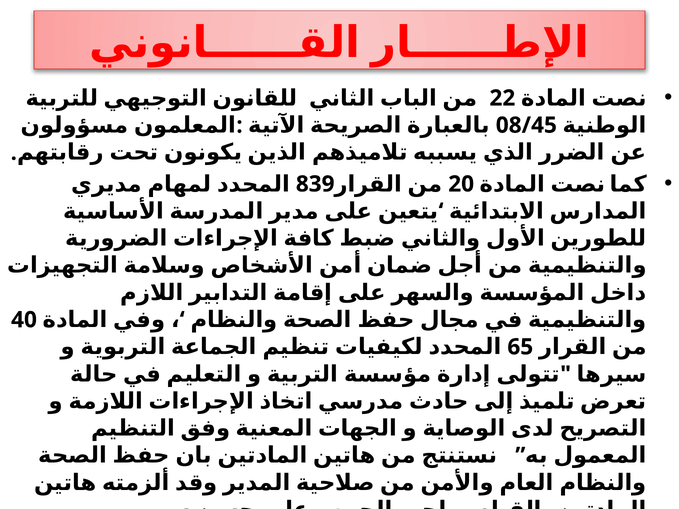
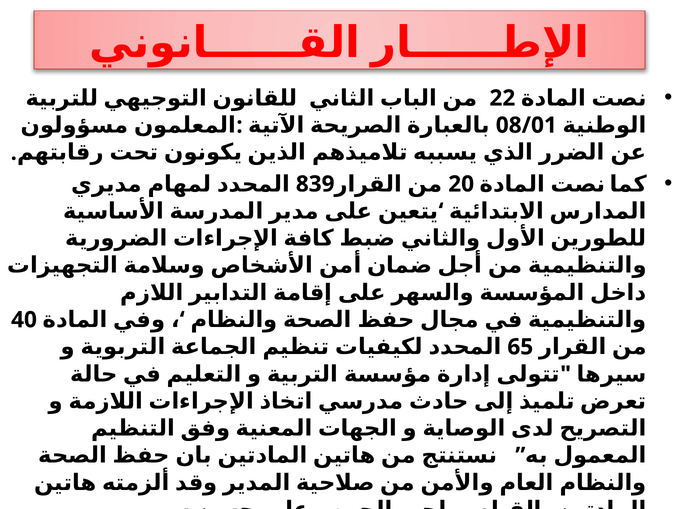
08/45: 08/45 -> 08/01 (526, 125)
